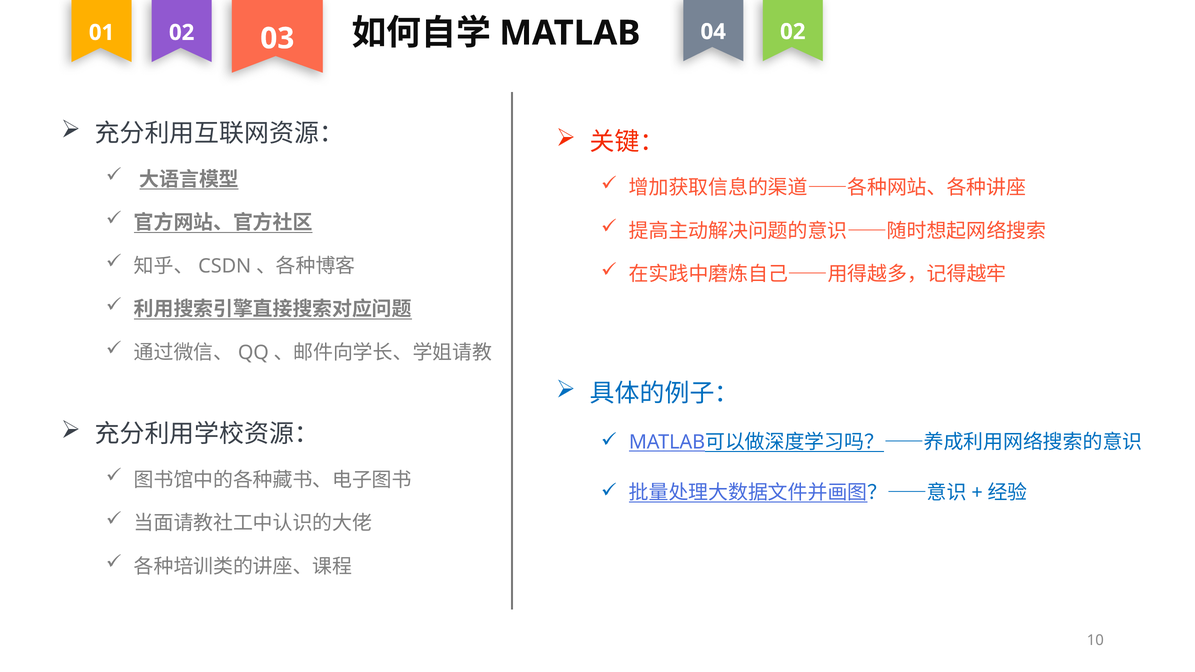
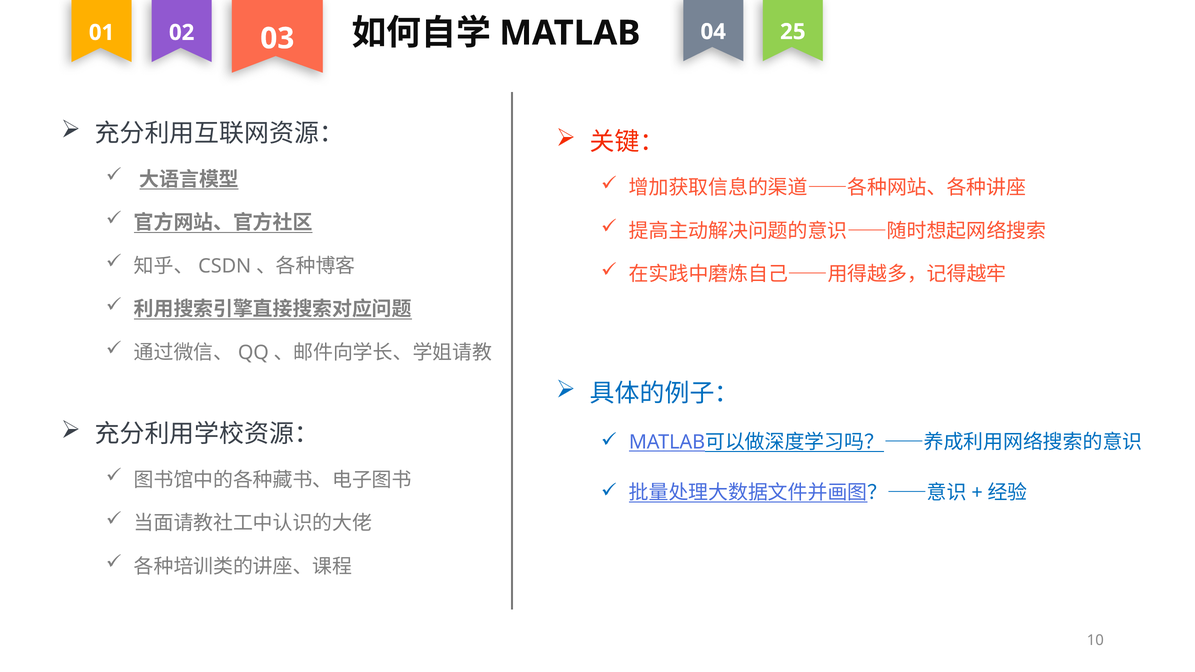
04 02: 02 -> 25 (793, 32)
